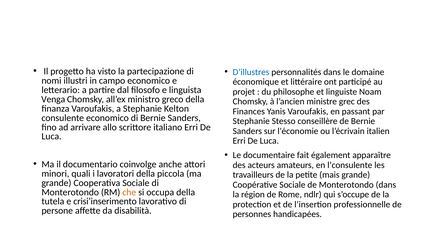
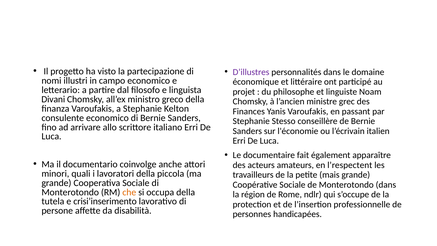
D’illustres colour: blue -> purple (251, 72)
Venga: Venga -> Divani (53, 99)
l’consulente: l’consulente -> l’respectent (350, 165)
